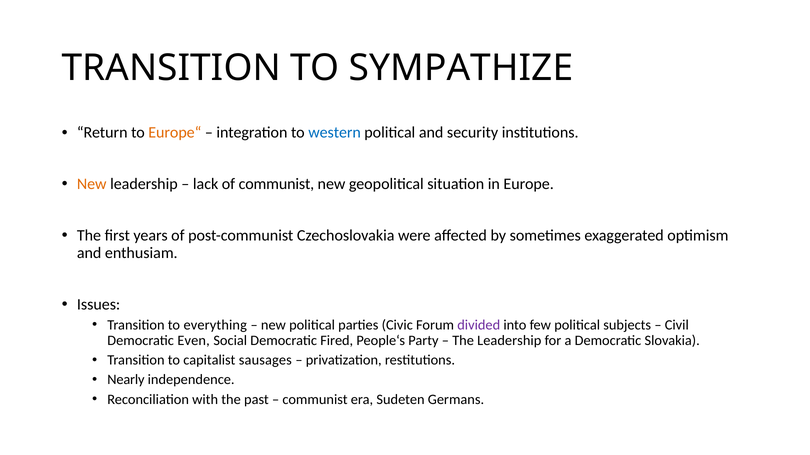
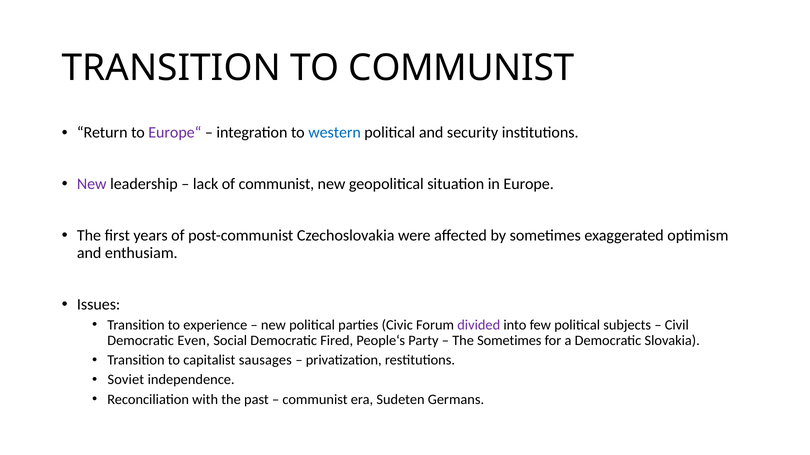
TO SYMPATHIZE: SYMPATHIZE -> COMMUNIST (461, 68)
Europe“ colour: orange -> purple (175, 133)
New colour: orange -> purple (92, 184)
everything: everything -> experience (215, 325)
The Leadership: Leadership -> Sometimes (509, 341)
Nearly: Nearly -> Soviet (126, 380)
